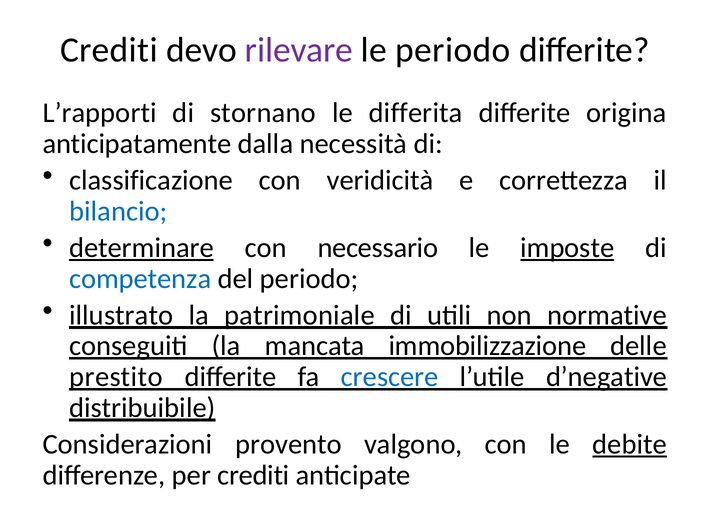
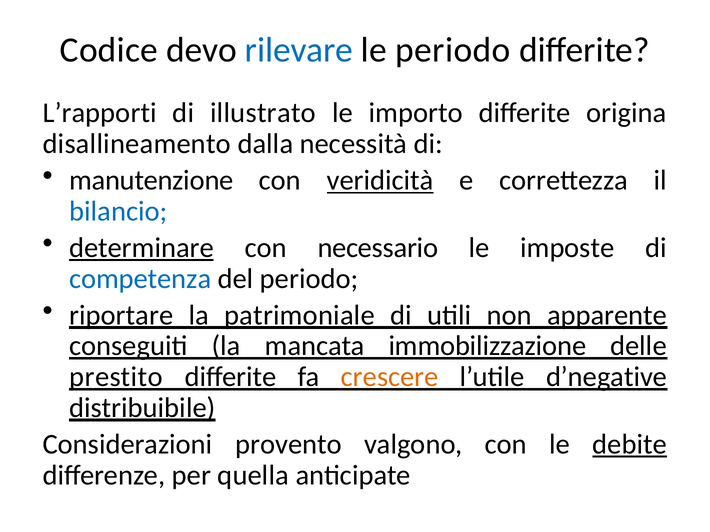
Crediti: Crediti -> Codice (109, 50)
rilevare colour: purple -> blue (299, 50)
stornano: stornano -> illustrato (263, 113)
differita: differita -> importo (416, 113)
anticipatamente: anticipatamente -> disallineamento (137, 144)
classificazione: classificazione -> manutenzione (151, 181)
veridicità underline: none -> present (380, 181)
imposte underline: present -> none (567, 248)
illustrato: illustrato -> riportare (121, 315)
normative: normative -> apparente (607, 315)
crescere colour: blue -> orange (390, 377)
per crediti: crediti -> quella (253, 476)
